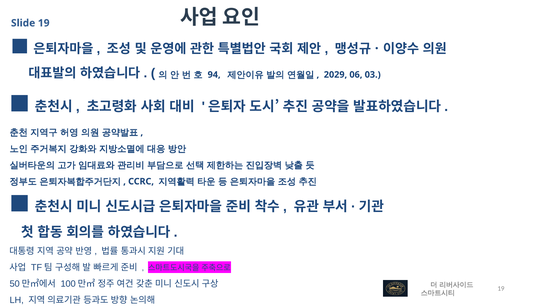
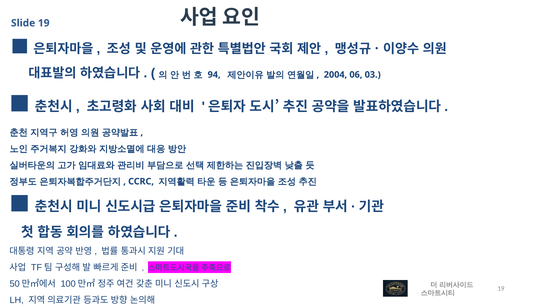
2029: 2029 -> 2004 (335, 75)
